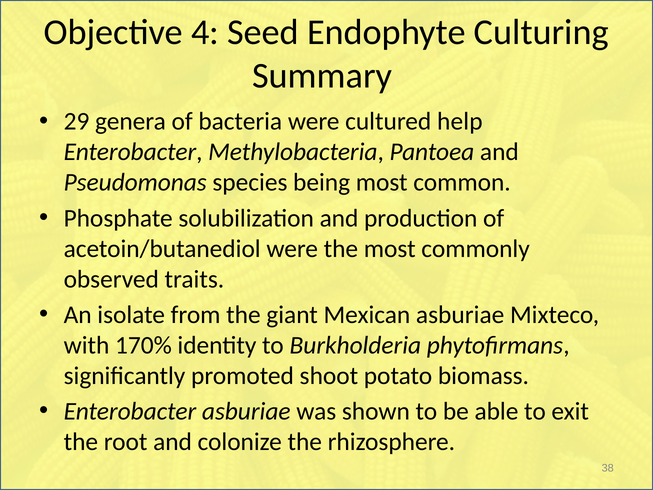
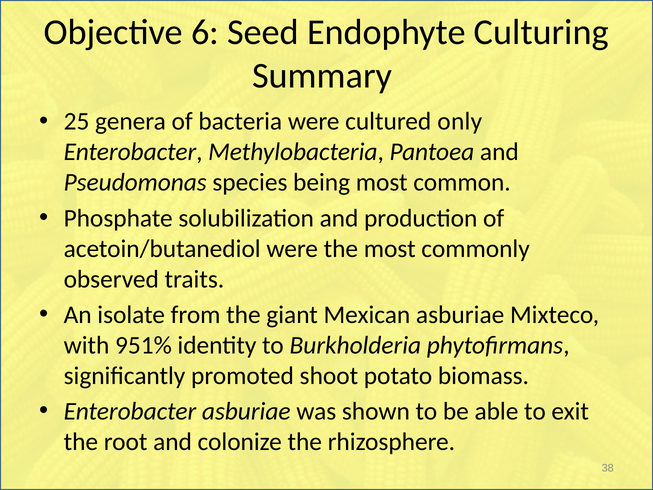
4: 4 -> 6 (205, 32)
29: 29 -> 25 (77, 122)
help: help -> only (460, 122)
170%: 170% -> 951% (143, 345)
